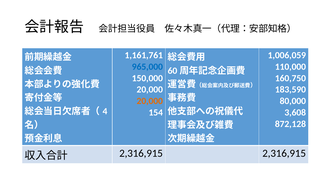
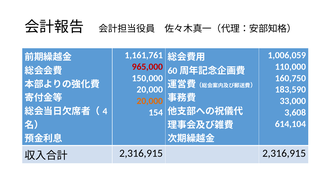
965,000 colour: blue -> red (147, 67)
80,000: 80,000 -> 33,000 (293, 101)
872,128: 872,128 -> 614,104 (290, 124)
